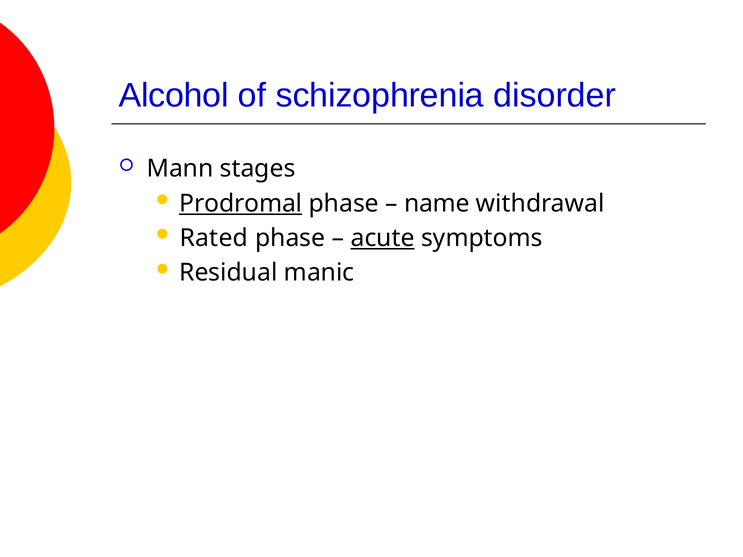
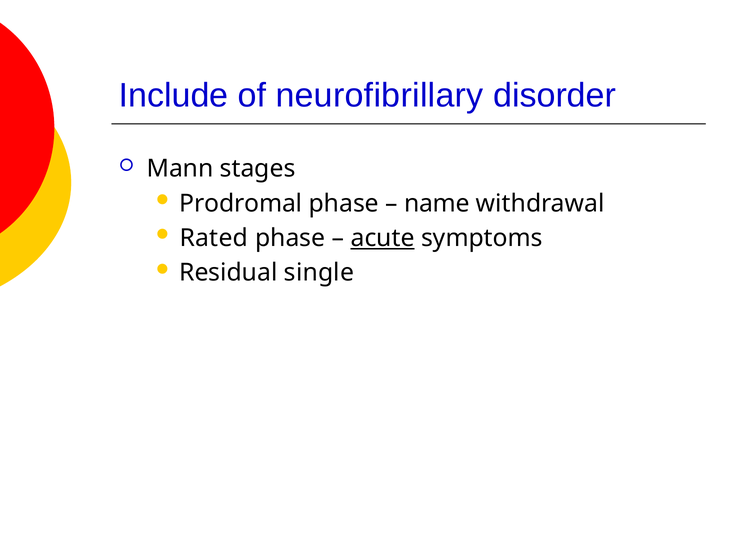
Alcohol: Alcohol -> Include (174, 96)
schizophrenia: schizophrenia -> neurofibrillary (380, 96)
Prodromal underline: present -> none (241, 203)
manic: manic -> single (319, 273)
